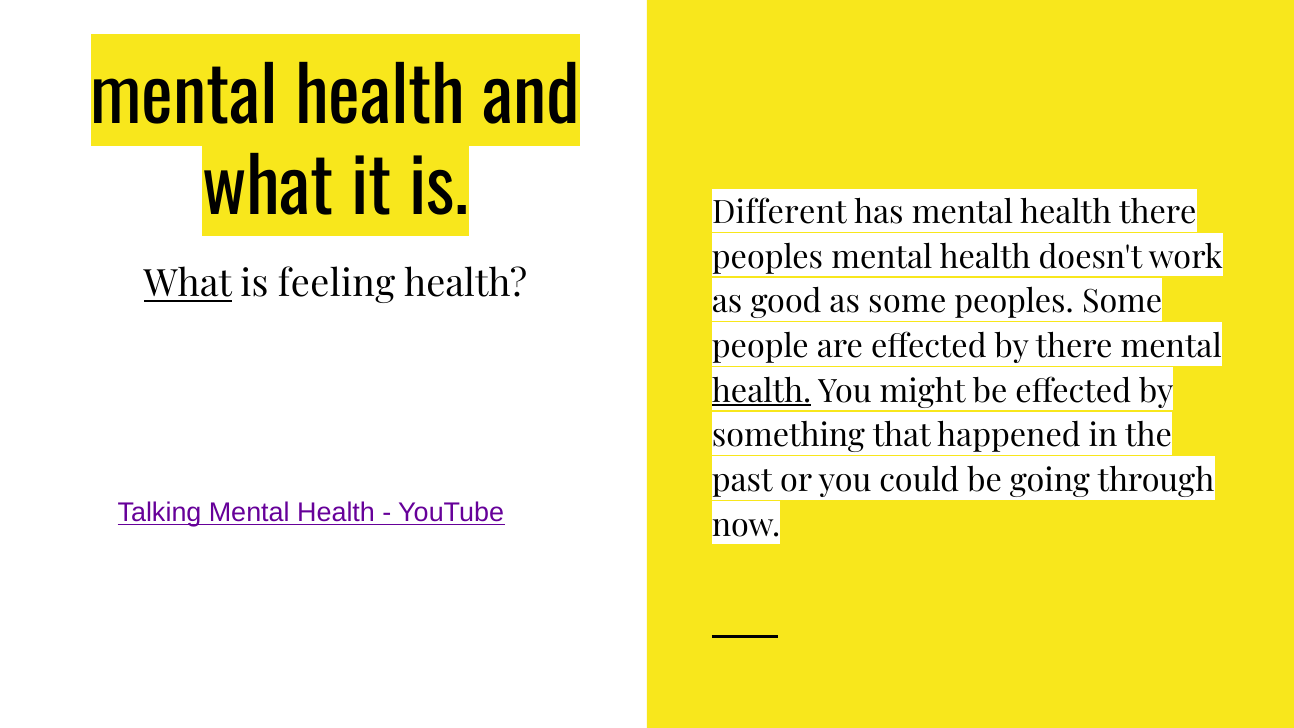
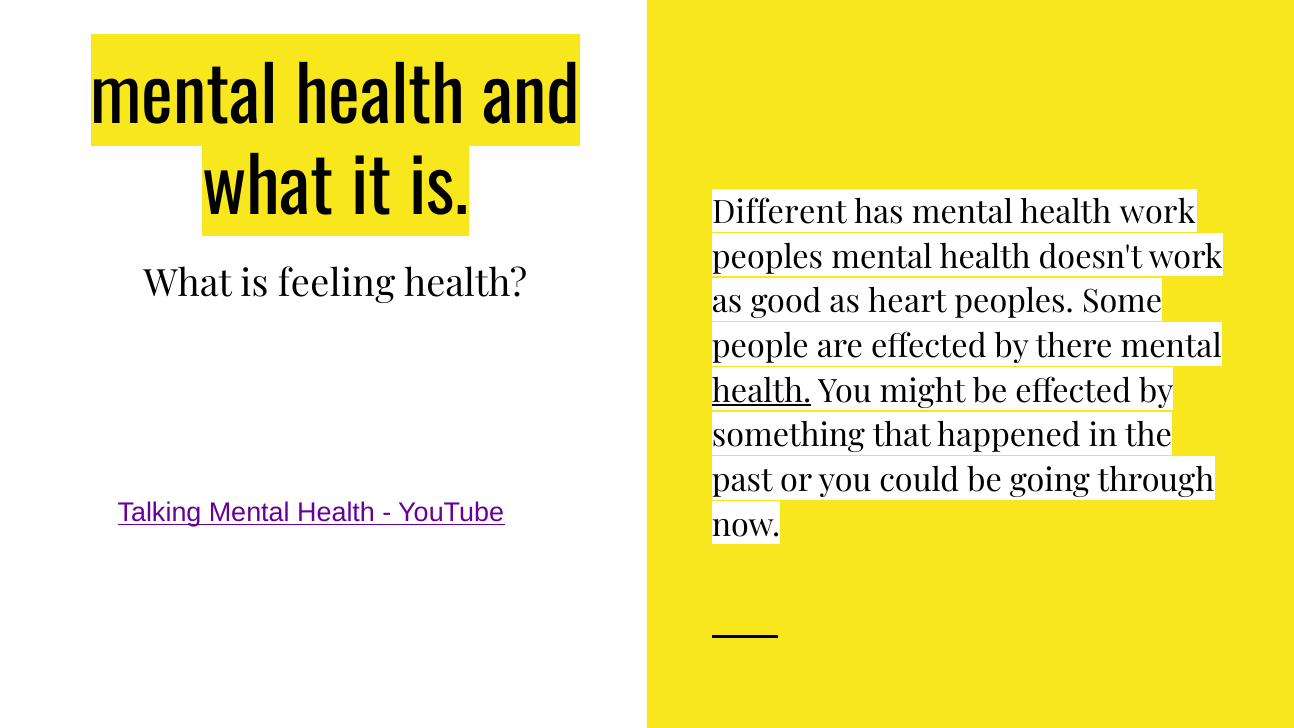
health there: there -> work (1158, 213)
What underline: present -> none (188, 284)
as some: some -> heart (907, 302)
